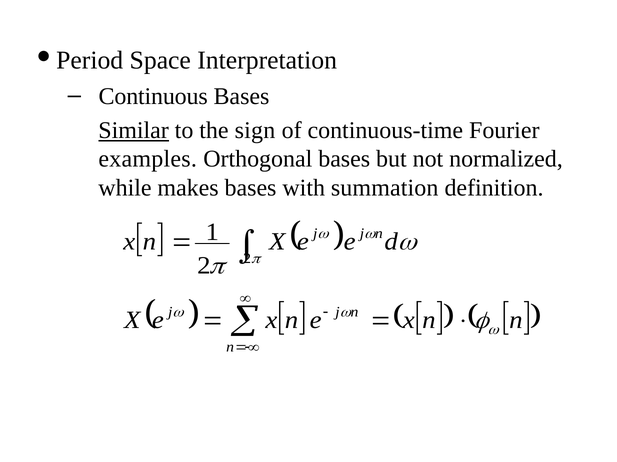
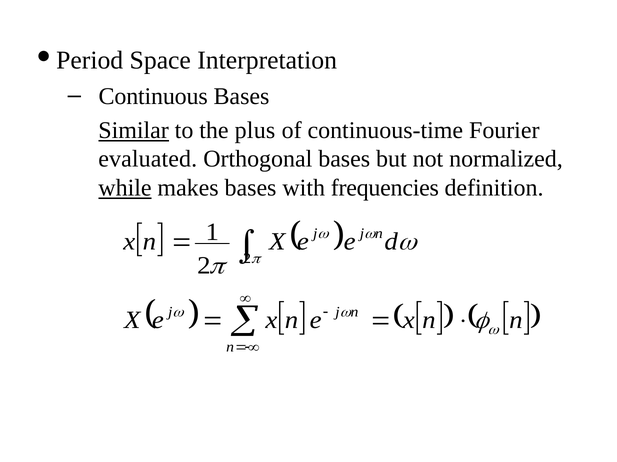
sign: sign -> plus (255, 130)
examples: examples -> evaluated (148, 159)
while underline: none -> present (125, 188)
summation: summation -> frequencies (385, 188)
